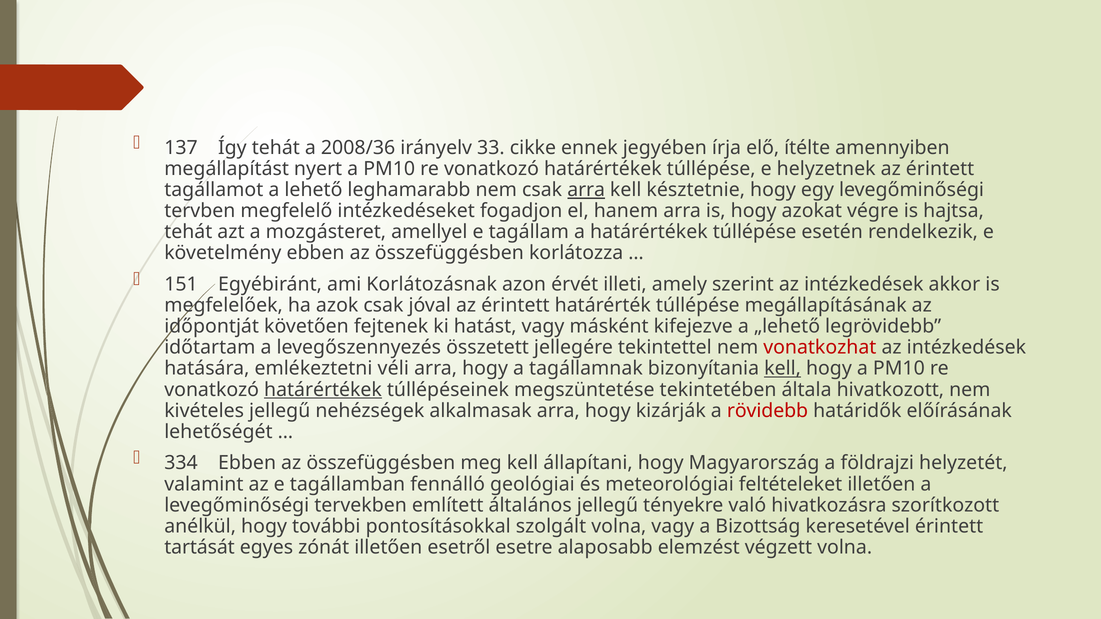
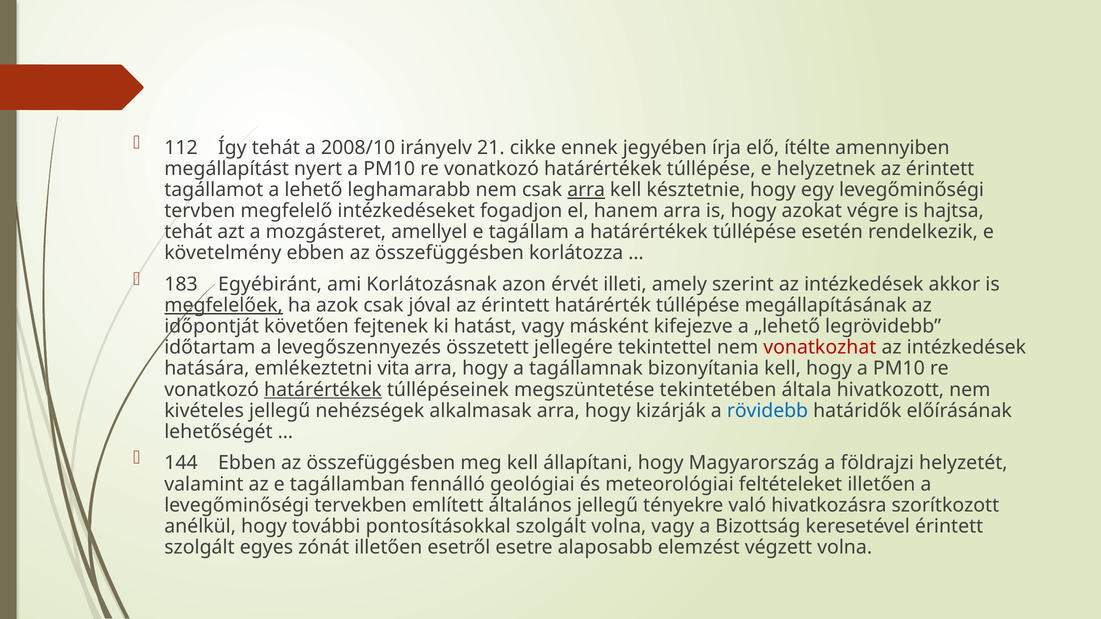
137: 137 -> 112 (181, 148)
2008/36: 2008/36 -> 2008/10 (358, 148)
33: 33 -> 21 (491, 148)
151: 151 -> 183 (181, 284)
megfelelőek underline: none -> present (224, 306)
véli: véli -> vita (393, 369)
kell underline: present -> none (783, 369)
rövidebb colour: red -> blue (768, 411)
334: 334 -> 144 (181, 463)
tartását: tartását -> szolgált (199, 548)
